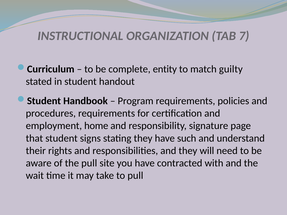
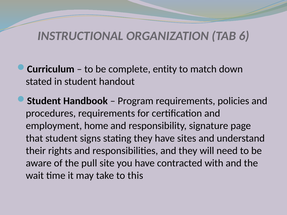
7: 7 -> 6 (244, 36)
guilty: guilty -> down (231, 69)
such: such -> sites (187, 138)
to pull: pull -> this (135, 176)
